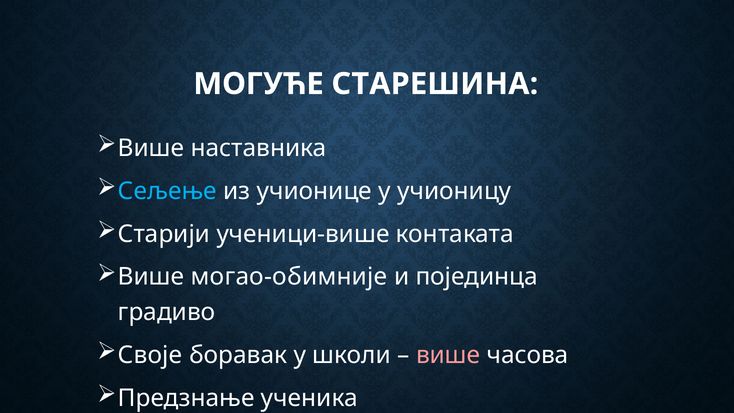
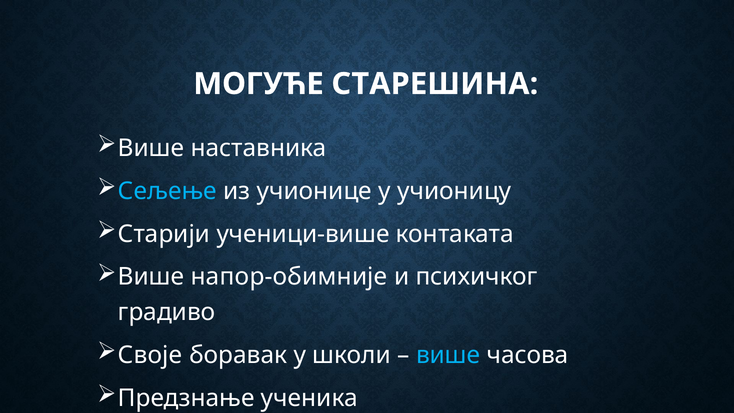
могао-обимније: могао-обимније -> напор-обимније (289, 277)
појединца: појединца -> психичког (477, 277)
више colour: pink -> light blue (448, 355)
